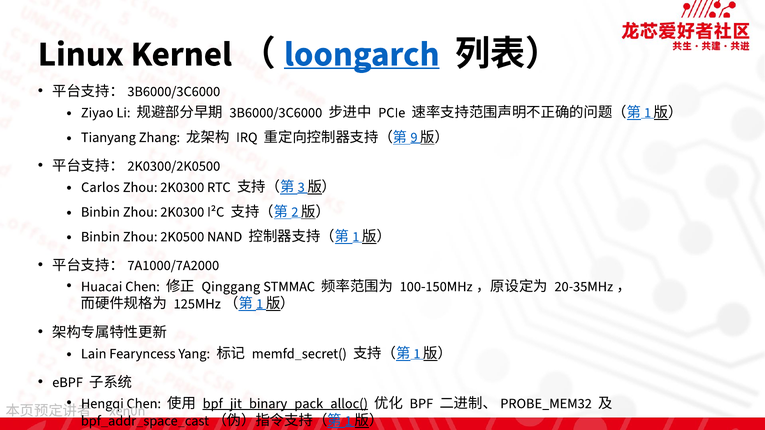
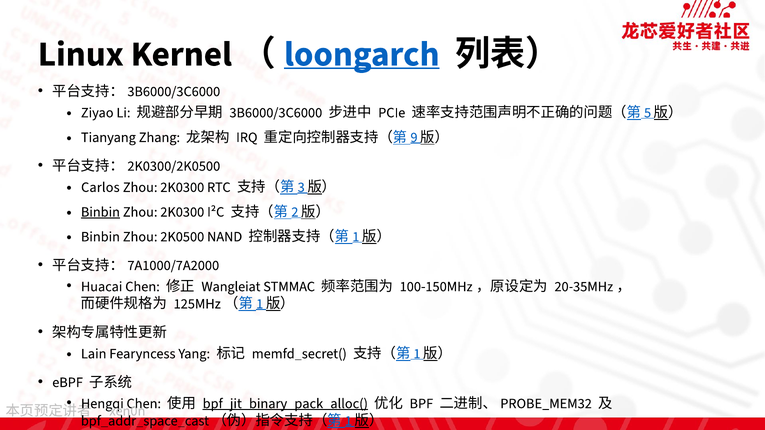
1: 1 -> 5 (648, 113)
Binbin underline: none -> present (100, 212)
Qinggang: Qinggang -> Wangleiat (231, 287)
